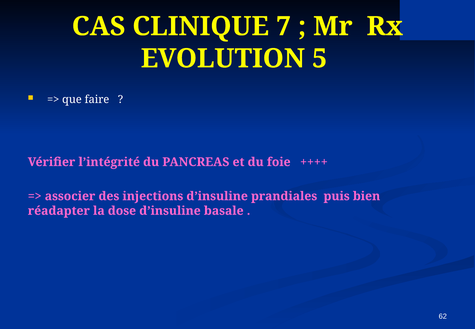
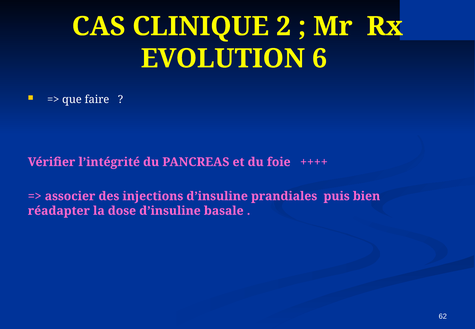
7: 7 -> 2 (284, 26)
5: 5 -> 6 (320, 59)
